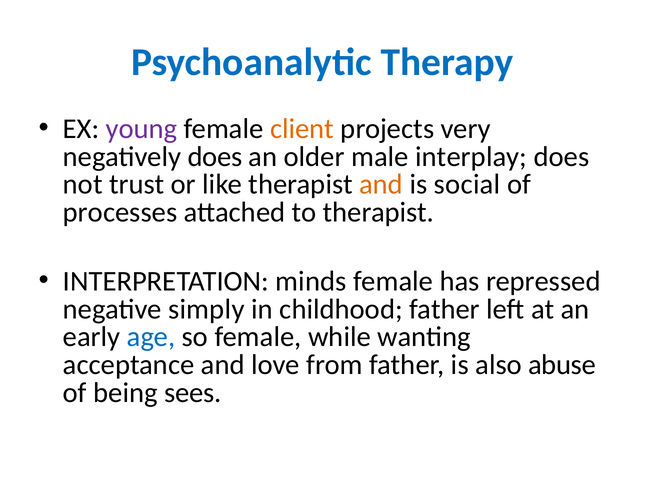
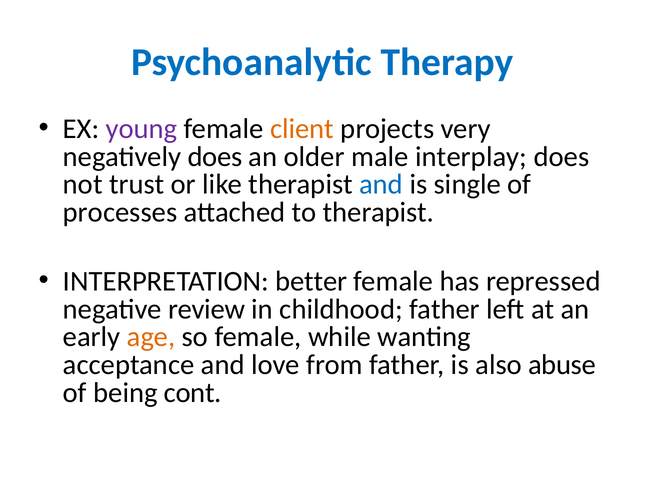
and colour: orange -> blue (381, 185)
social: social -> single (467, 185)
minds: minds -> better (311, 282)
simply: simply -> review (207, 310)
age colour: blue -> orange (151, 337)
sees: sees -> cont (193, 393)
